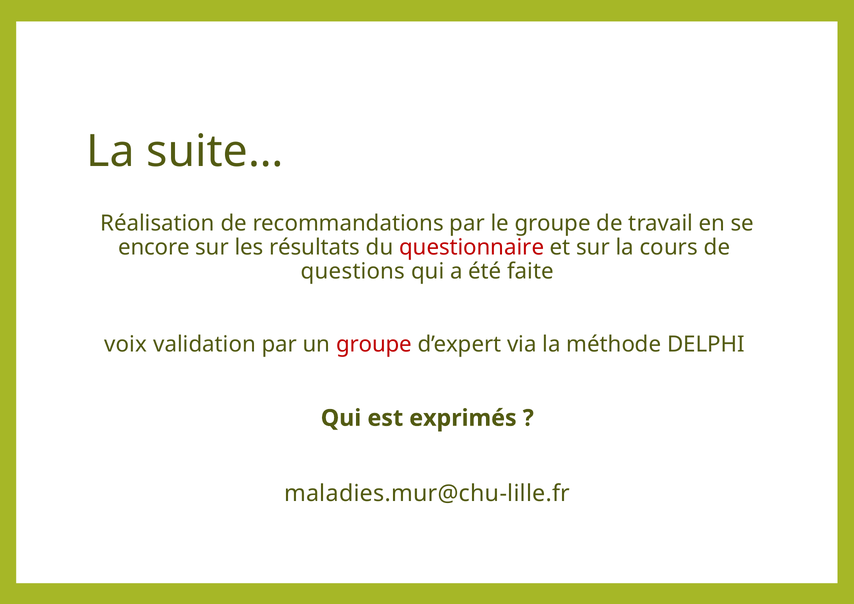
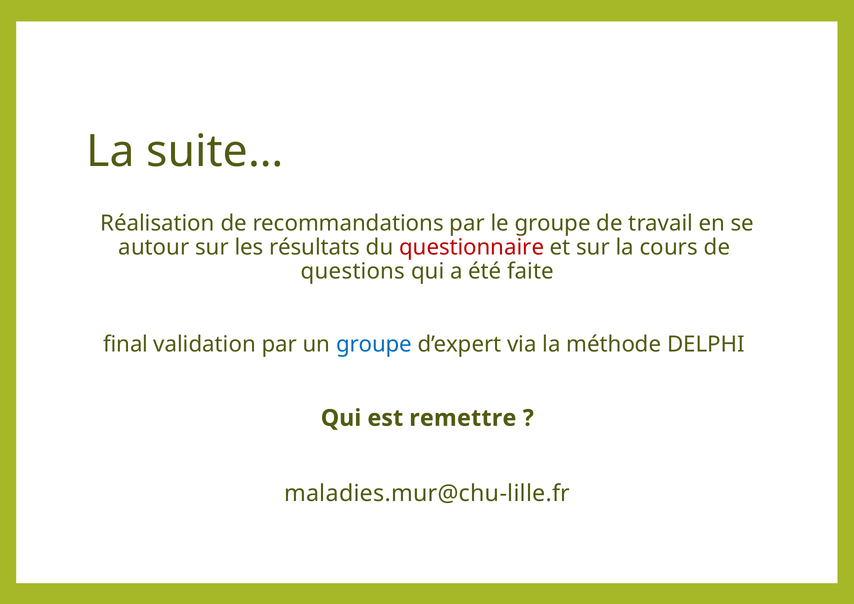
encore: encore -> autour (154, 247)
voix: voix -> final (126, 344)
groupe colour: red -> blue (374, 344)
exprimés: exprimés -> remettre (463, 418)
